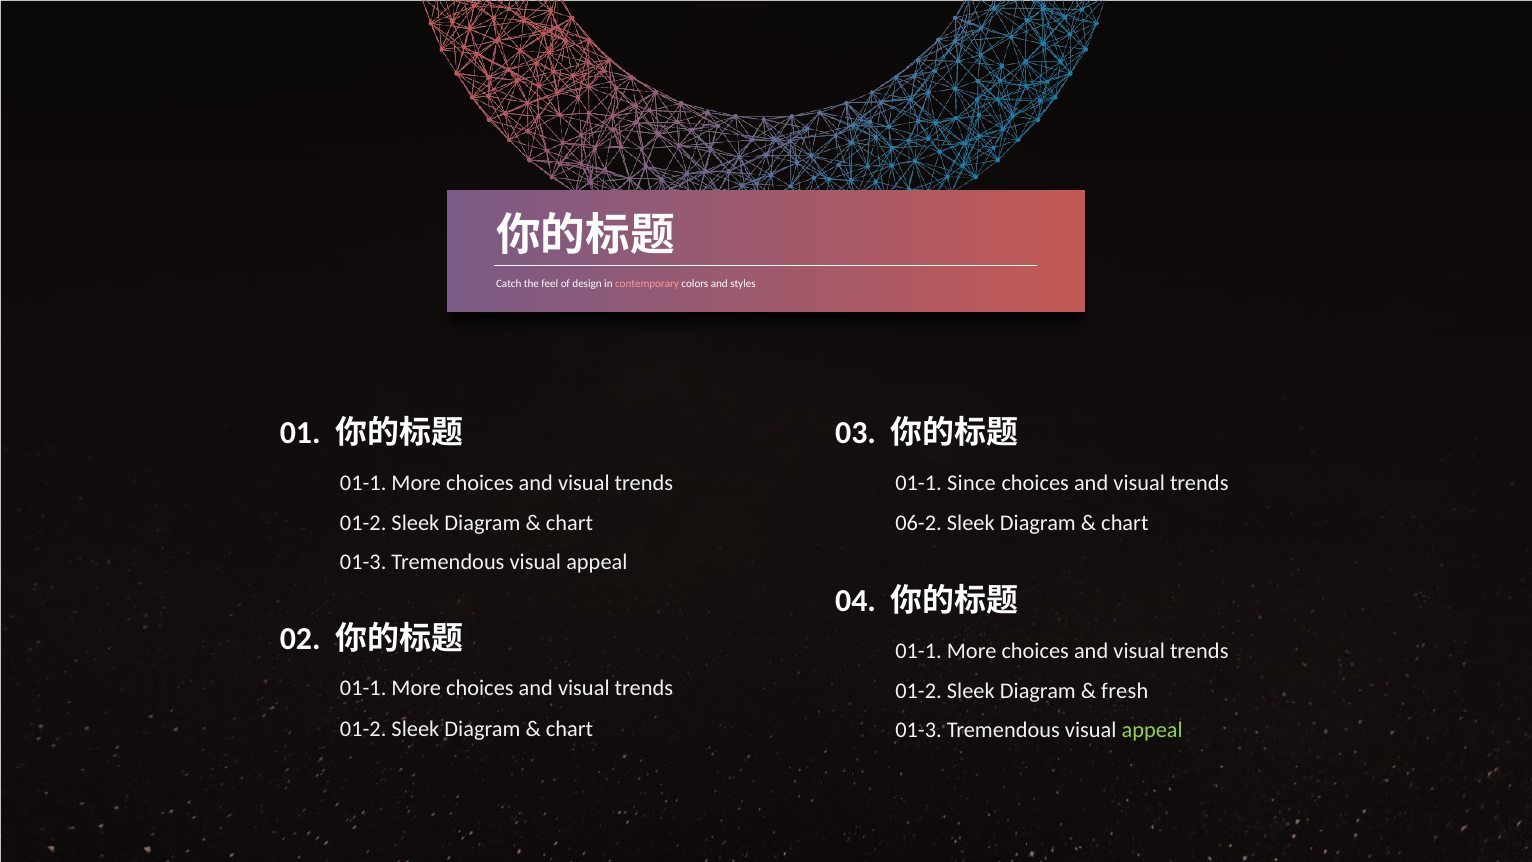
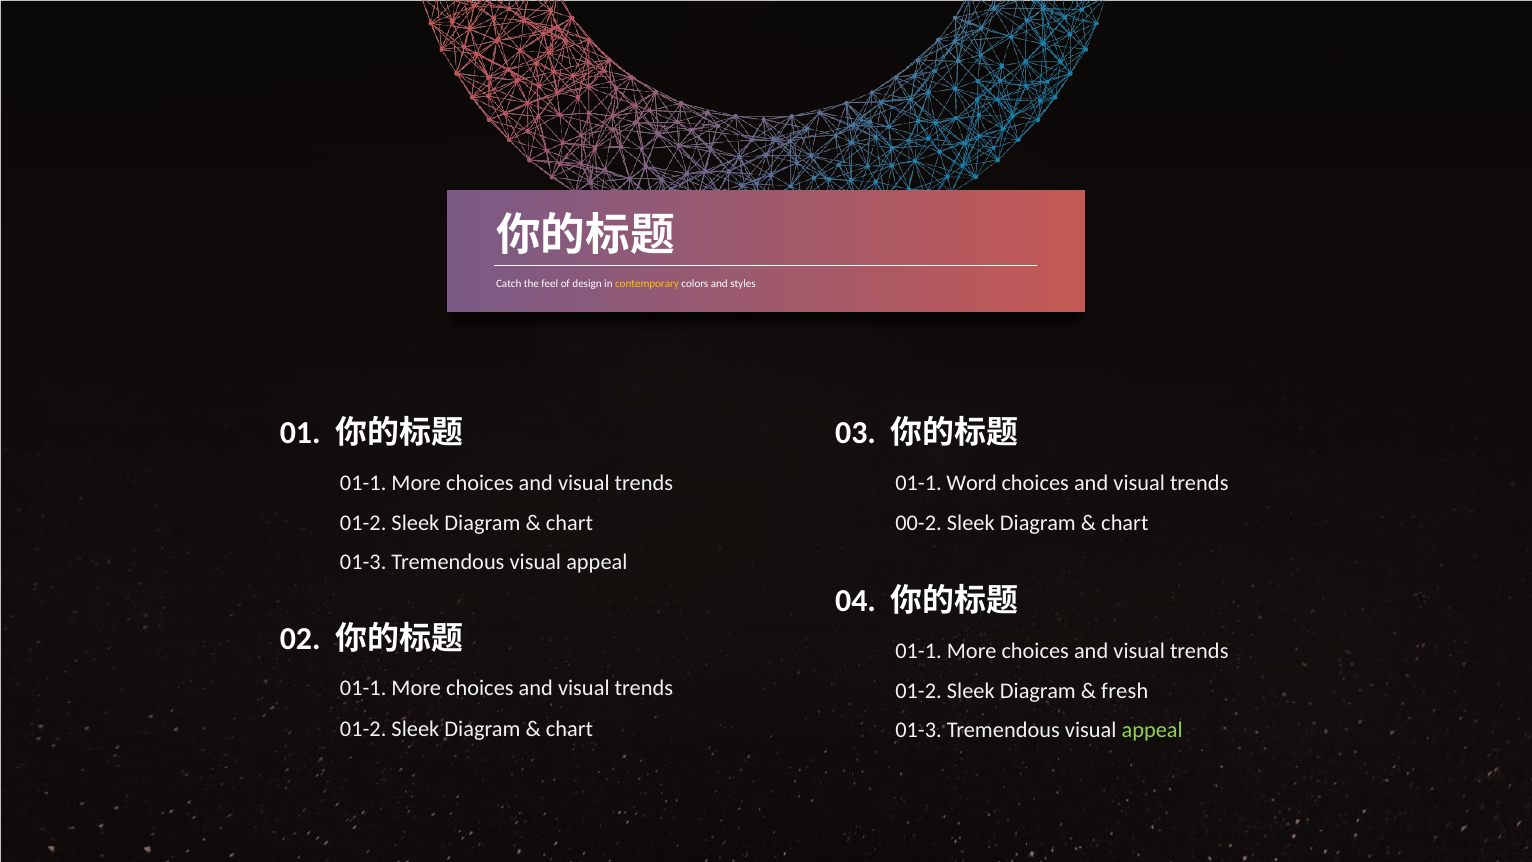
contemporary colour: pink -> yellow (647, 284)
Since: Since -> Word (972, 482)
06-2: 06-2 -> 00-2 (919, 523)
